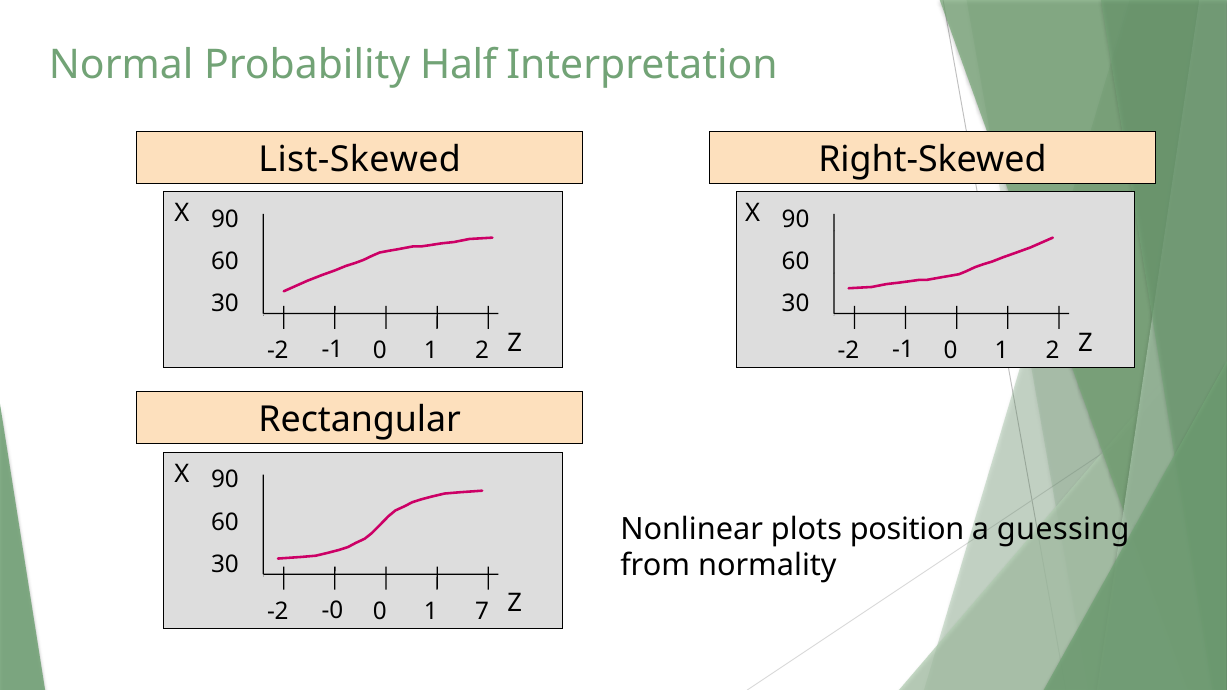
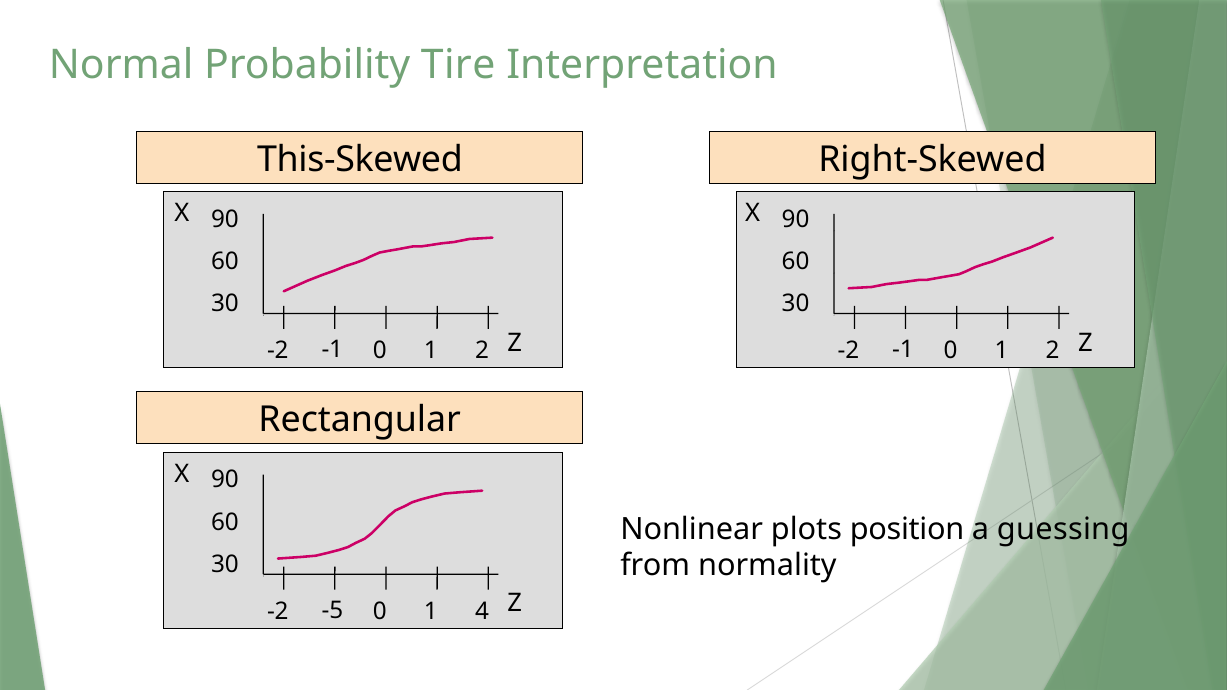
Half: Half -> Tire (458, 65)
List-Skewed: List-Skewed -> This-Skewed (360, 160)
-0: -0 -> -5 (332, 610)
7: 7 -> 4 (482, 611)
